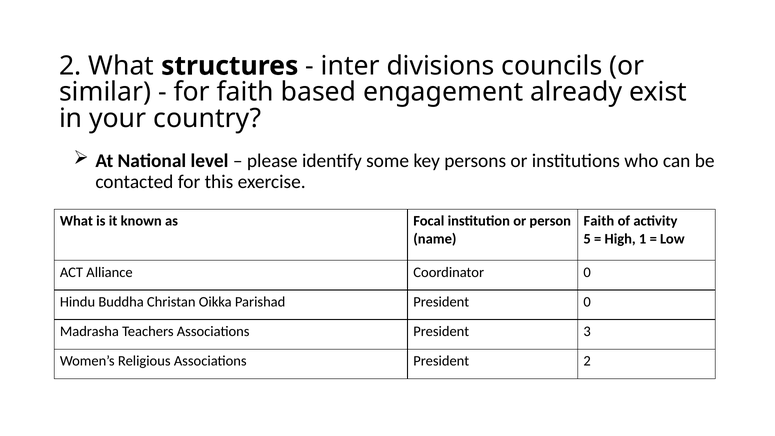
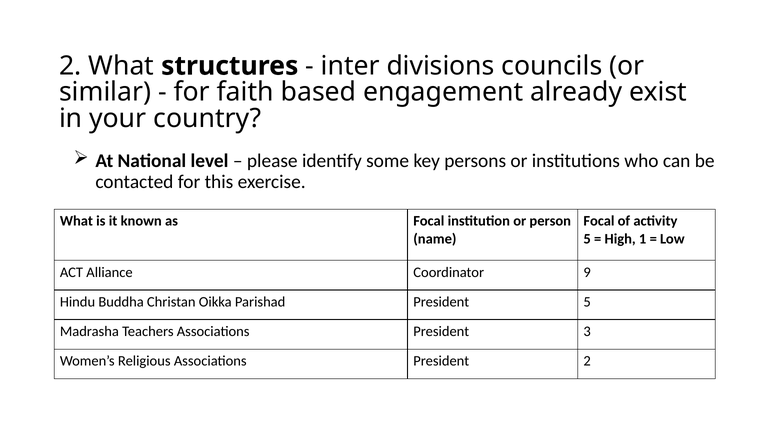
Faith: Faith -> Focal (599, 221)
Coordinator 0: 0 -> 9 (587, 272)
President 0: 0 -> 5 (587, 302)
